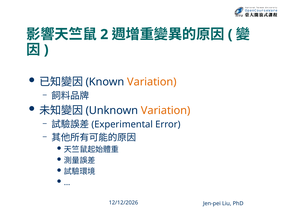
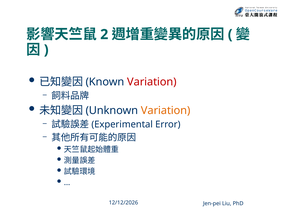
Variation colour: orange -> red (152, 82)
